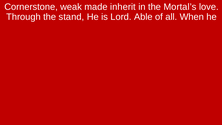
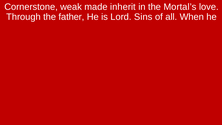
stand: stand -> father (71, 17)
Able: Able -> Sins (143, 17)
